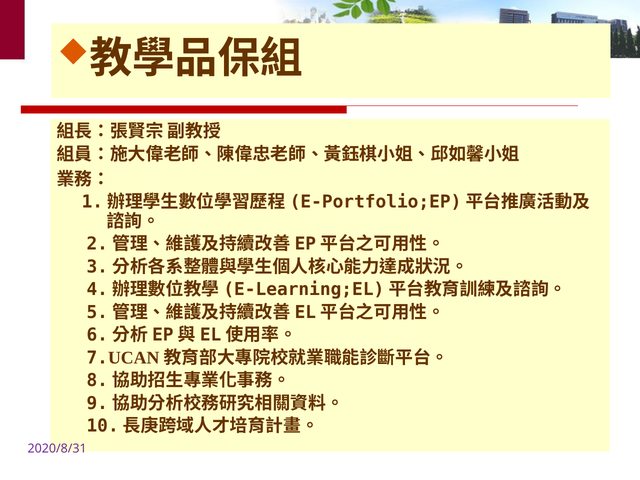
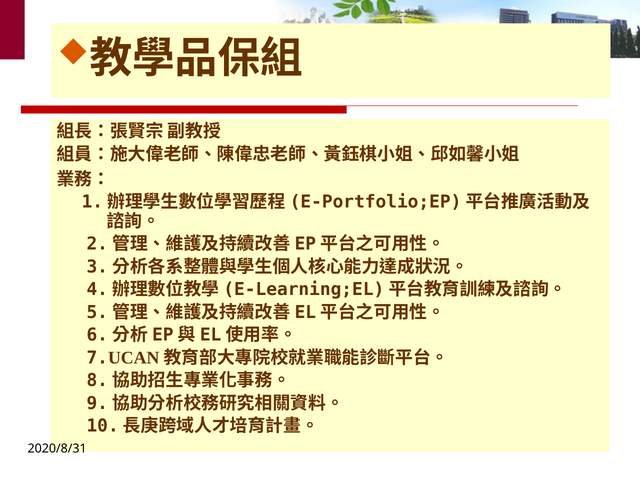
2020/8/31 colour: purple -> black (57, 449)
